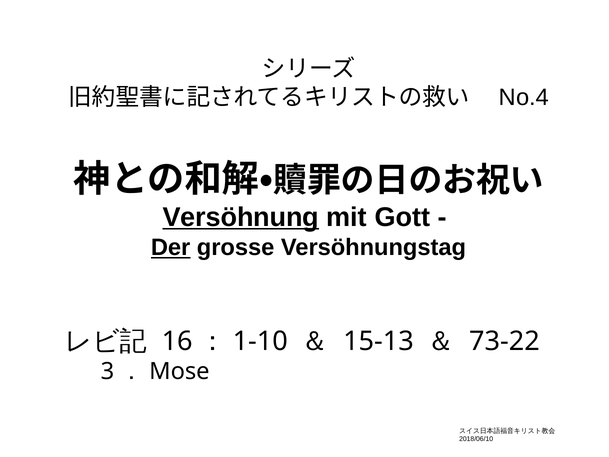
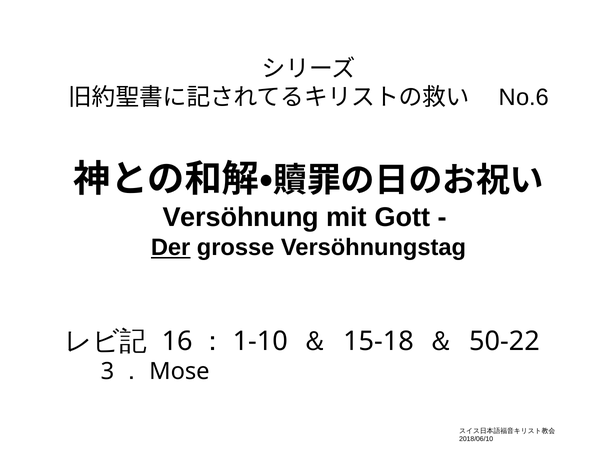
No.4: No.4 -> No.6 (524, 97)
Versöhnung underline: present -> none (241, 217)
15-13: 15-13 -> 15-18 (378, 341)
73-22: 73-22 -> 50-22 (504, 341)
